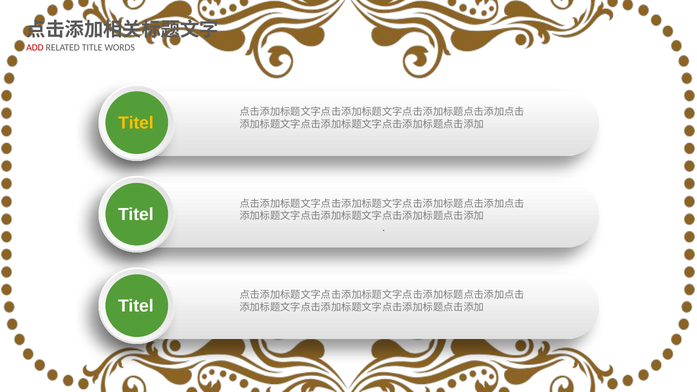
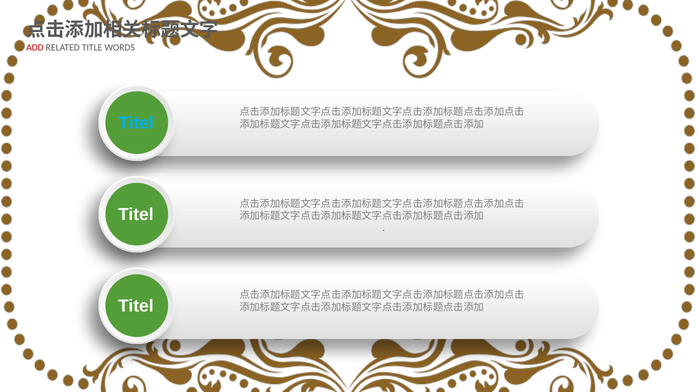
Titel colour: yellow -> light blue (136, 123)
